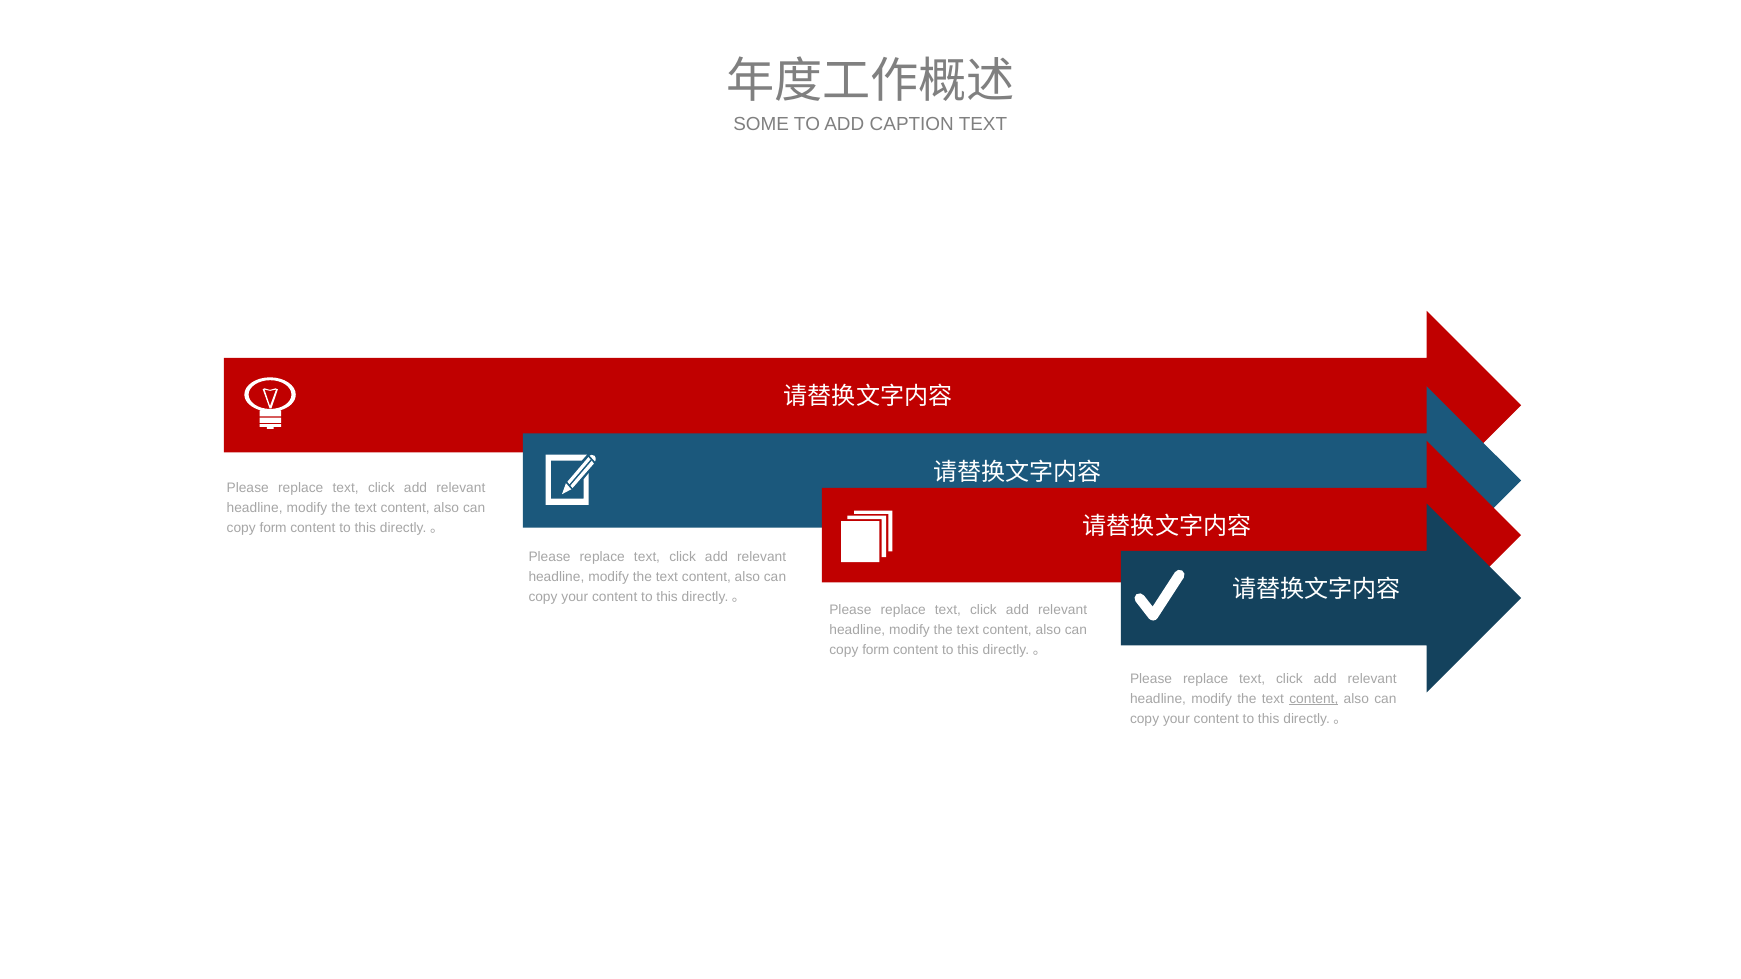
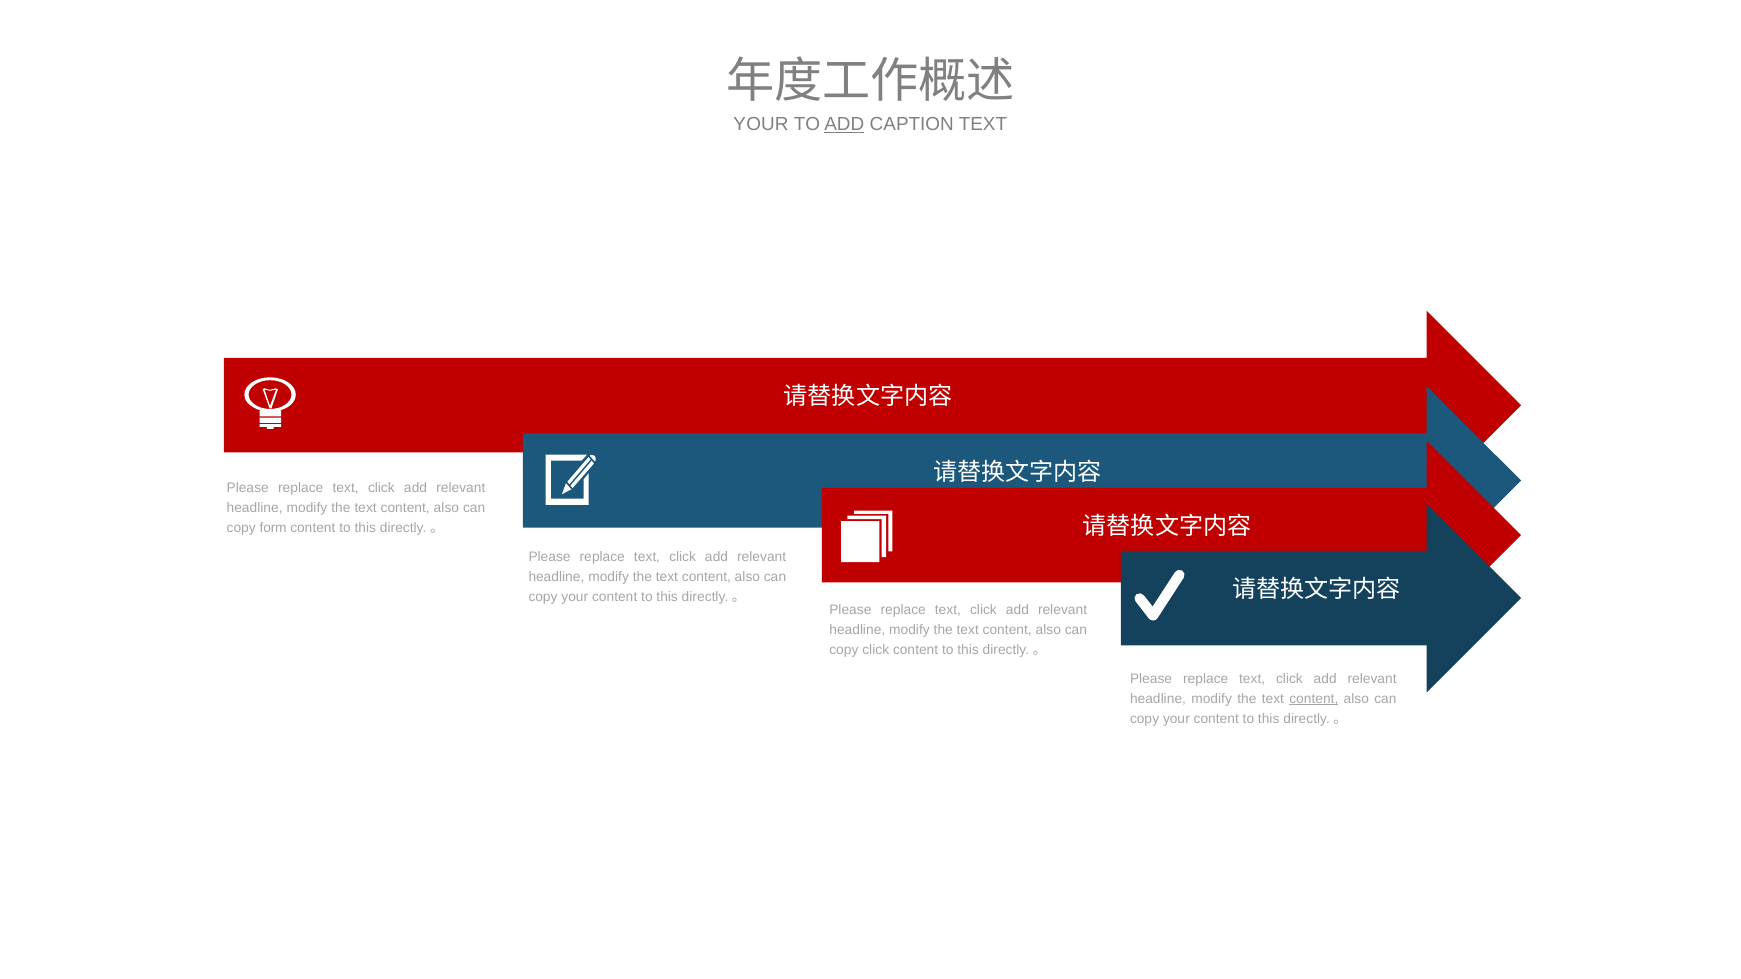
SOME: SOME -> YOUR (761, 124)
ADD underline: none -> present (844, 124)
form: form -> click (876, 650)
